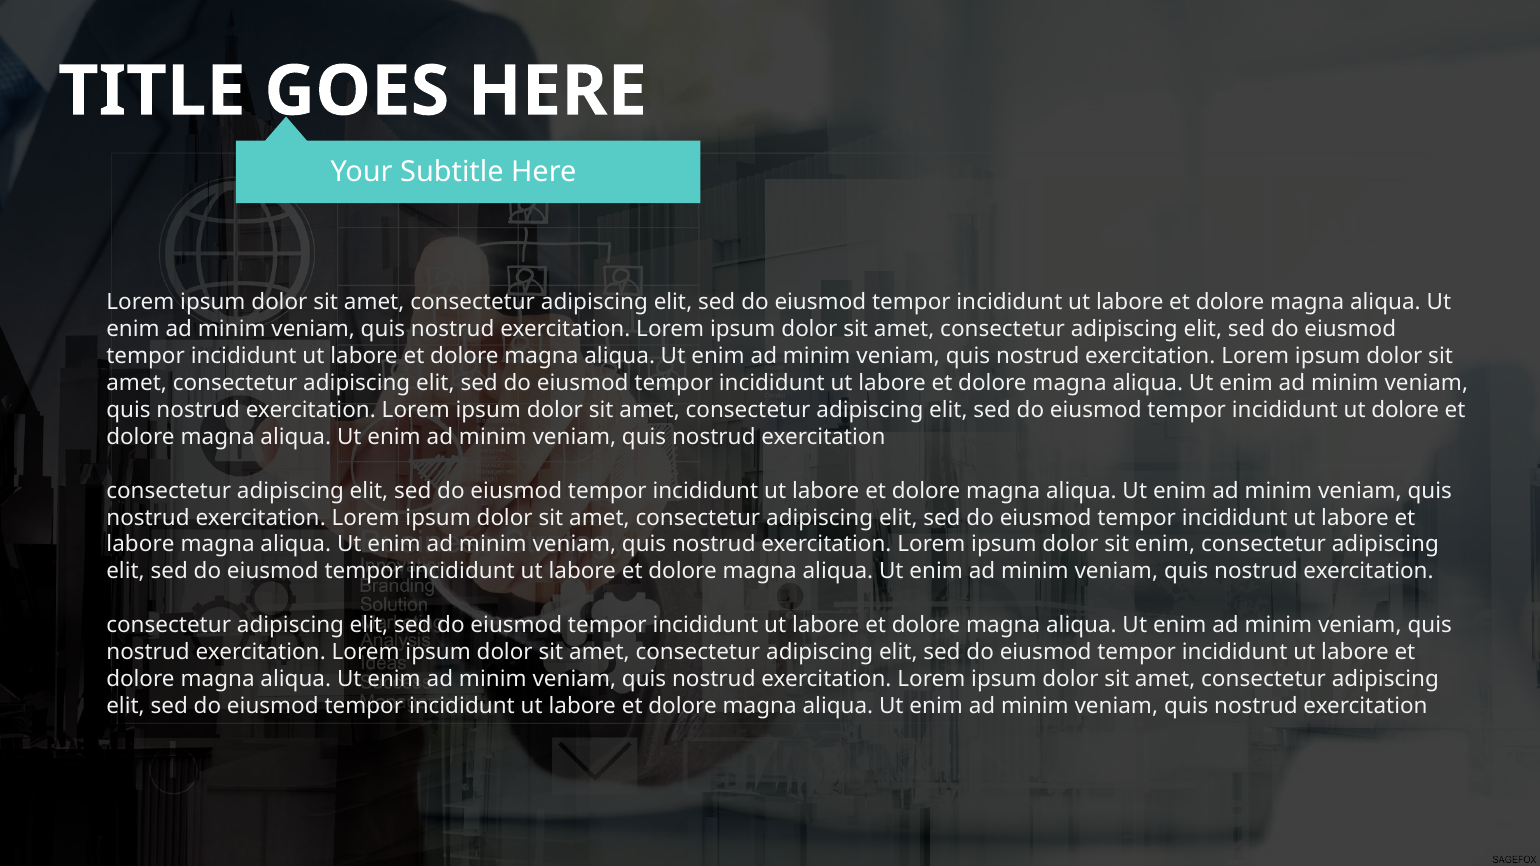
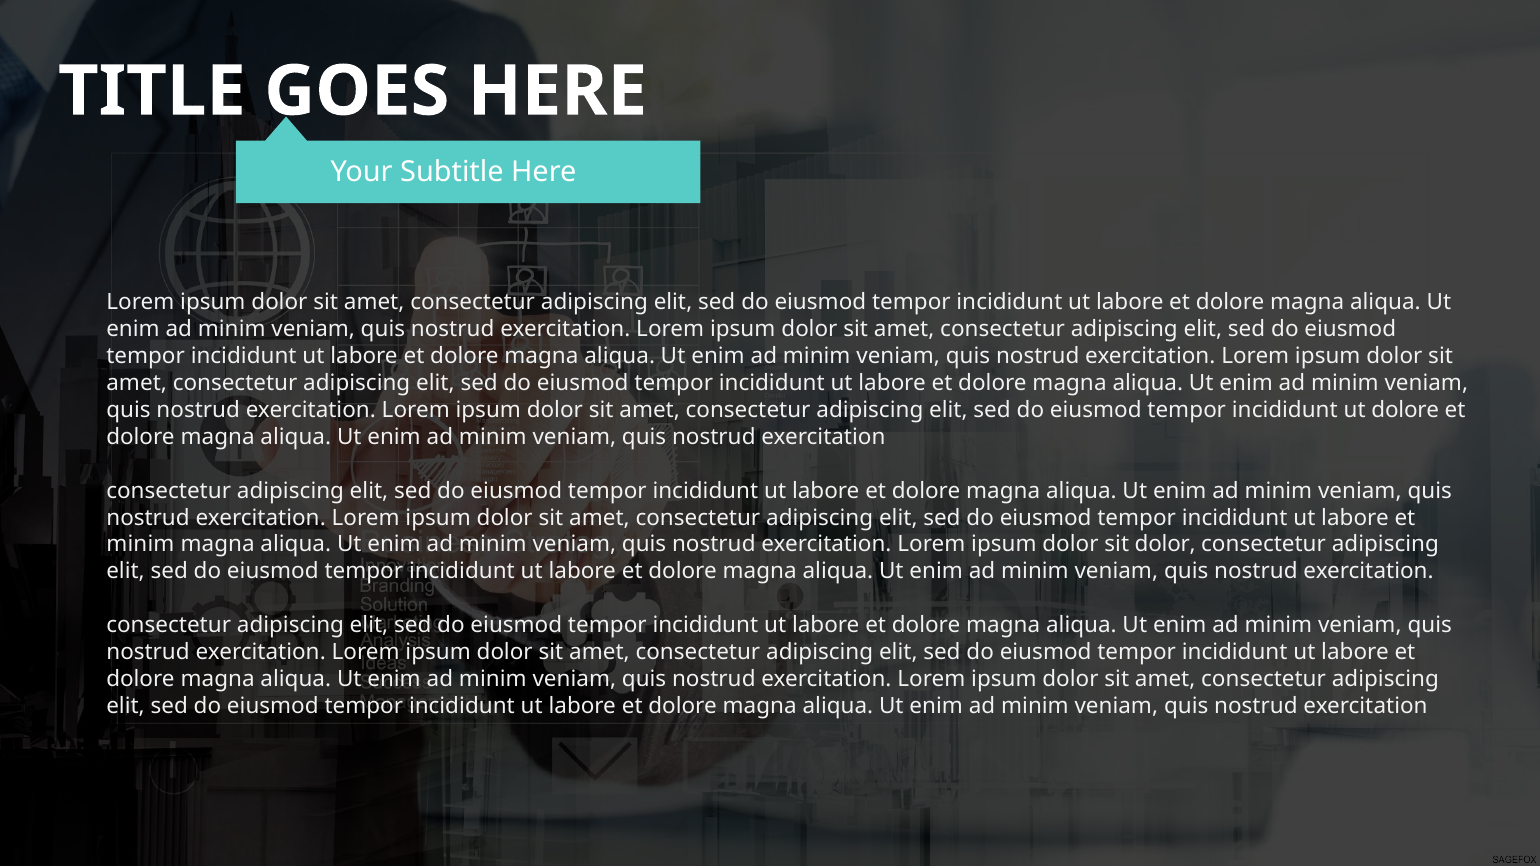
labore: labore -> minim (140, 545)
sit enim: enim -> dolor (1165, 545)
